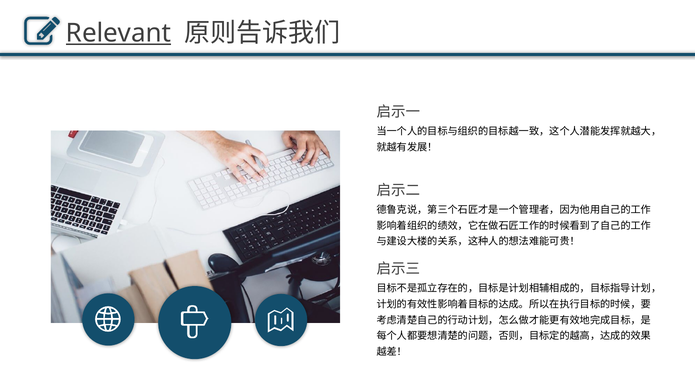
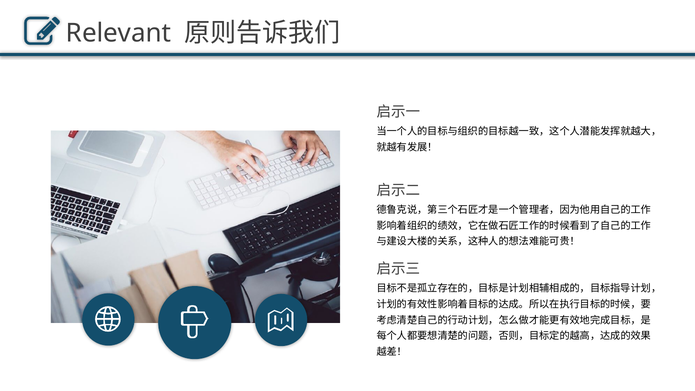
Relevant underline: present -> none (119, 33)
